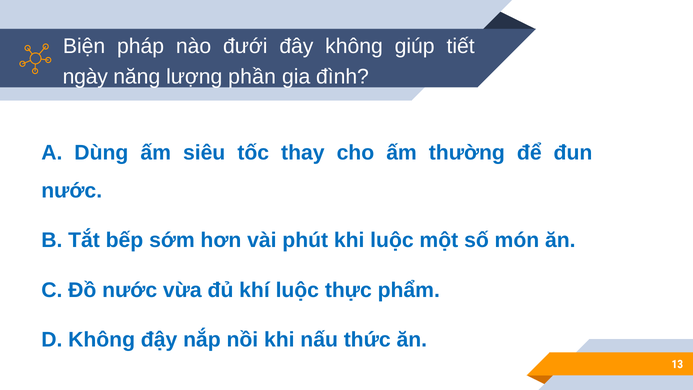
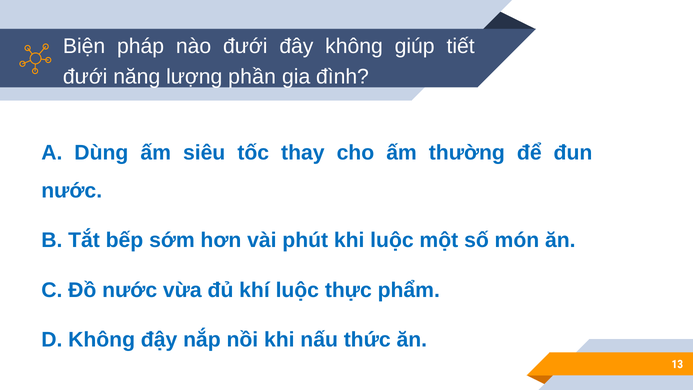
ngày: ngày -> đưới (85, 77)
